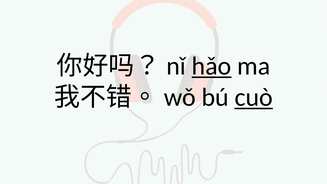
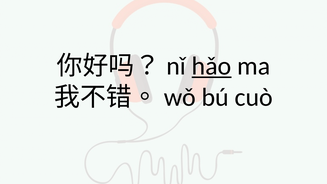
cuò underline: present -> none (254, 97)
